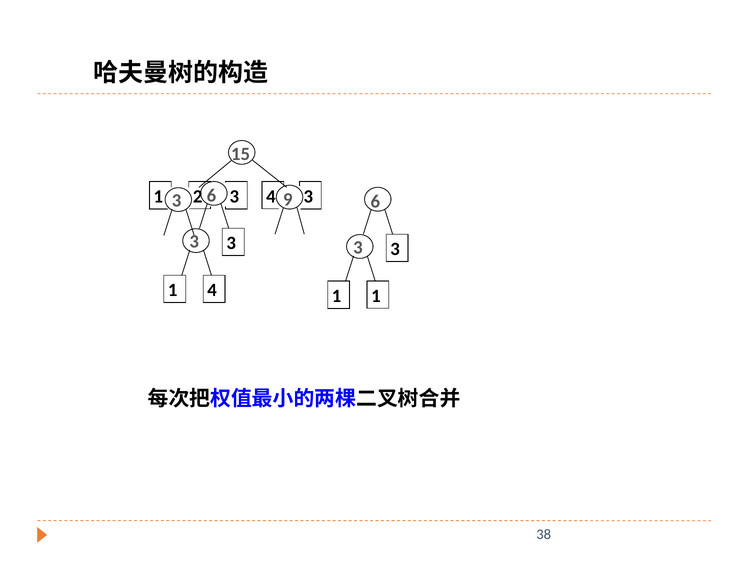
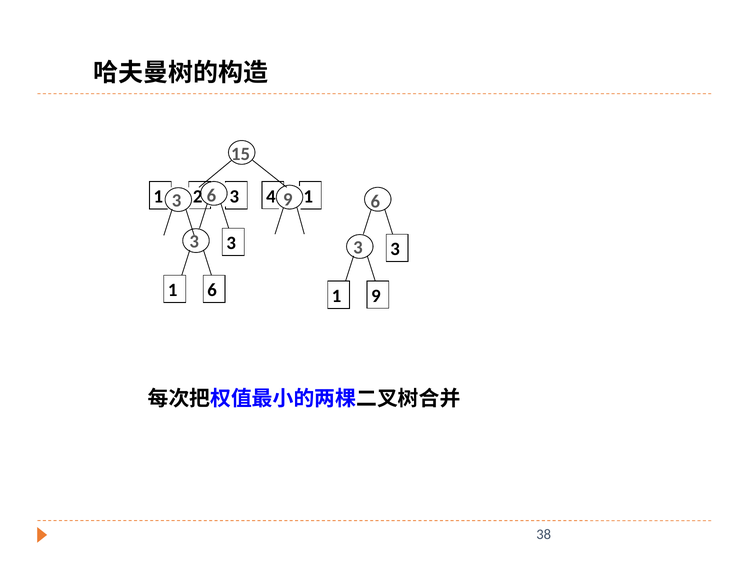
3 4 3: 3 -> 1 (308, 196)
1 4: 4 -> 6 (212, 290)
1: 1 -> 9 (376, 296)
